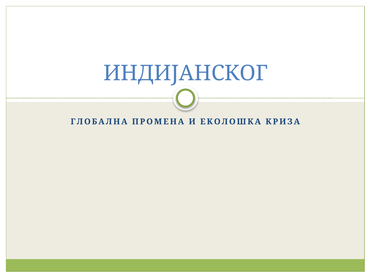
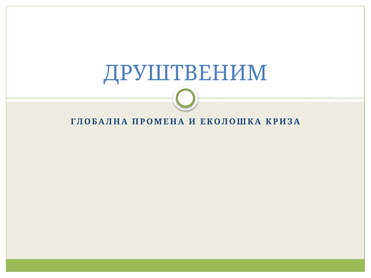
ИНДИЈАНСКОГ: ИНДИЈАНСКОГ -> ДРУШТВЕНИМ (185, 73)
